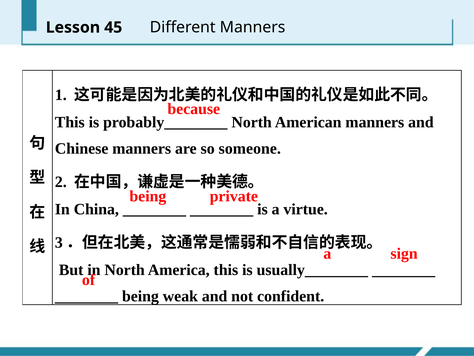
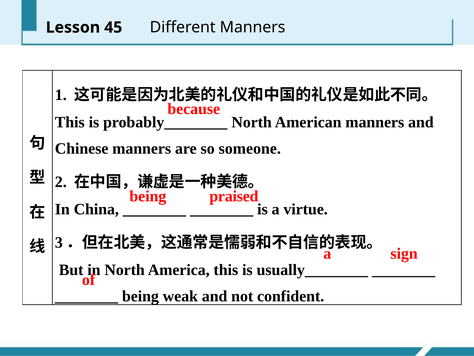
private: private -> praised (234, 196)
